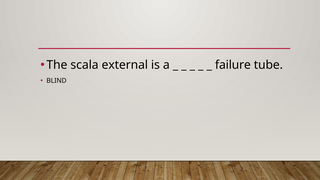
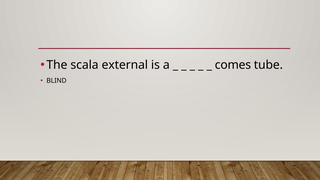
failure: failure -> comes (233, 65)
